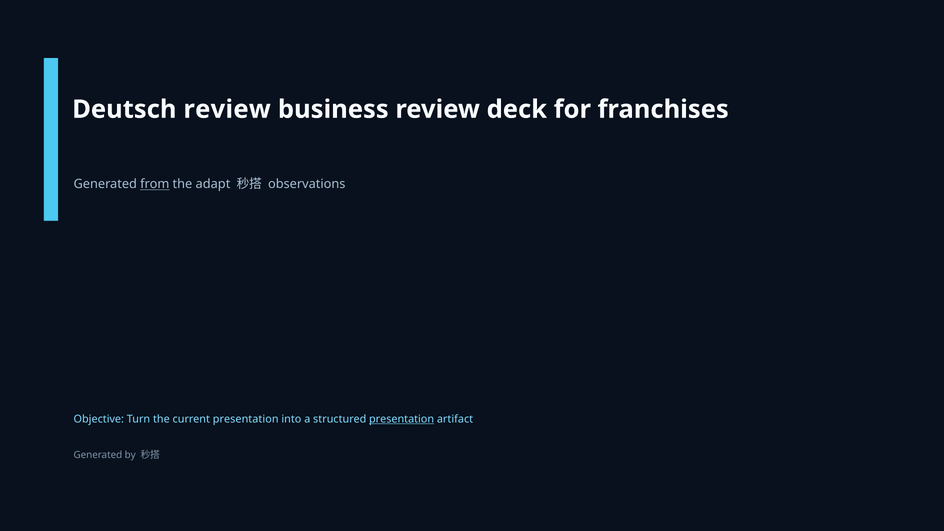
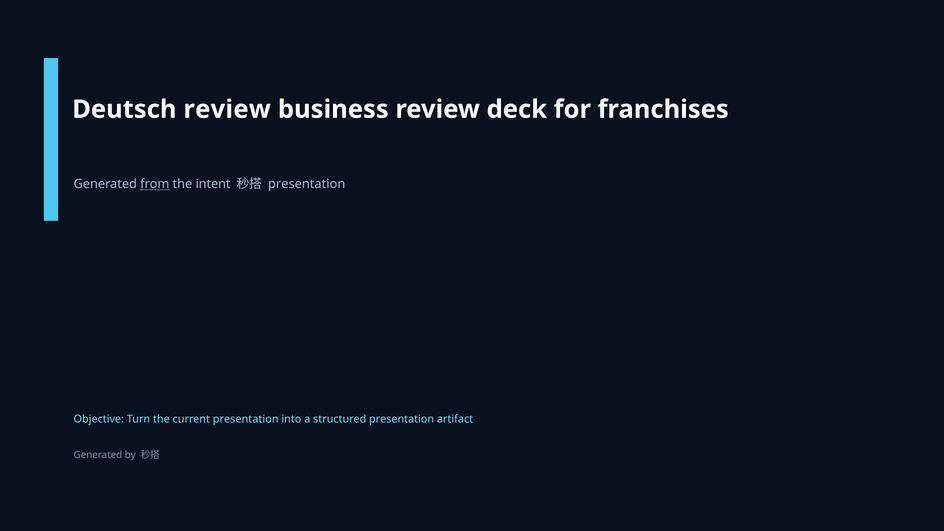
adapt: adapt -> intent (213, 184)
observations: observations -> presentation (307, 184)
presentation underline: present -> none (402, 419)
